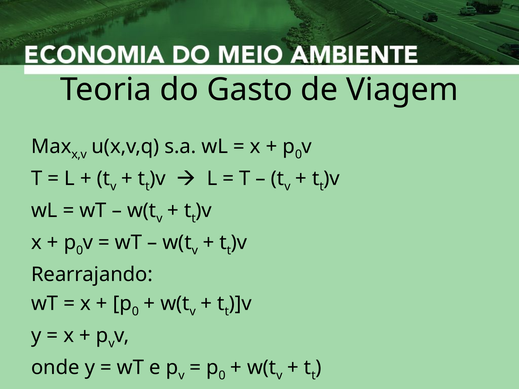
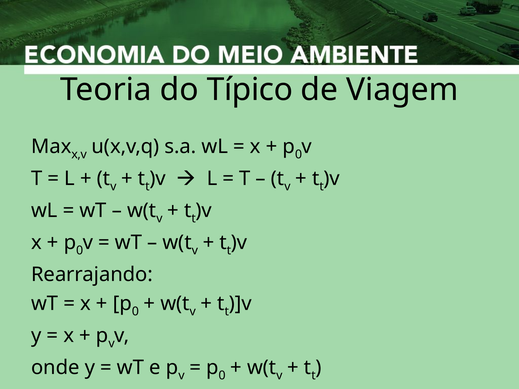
Gasto: Gasto -> Típico (250, 90)
